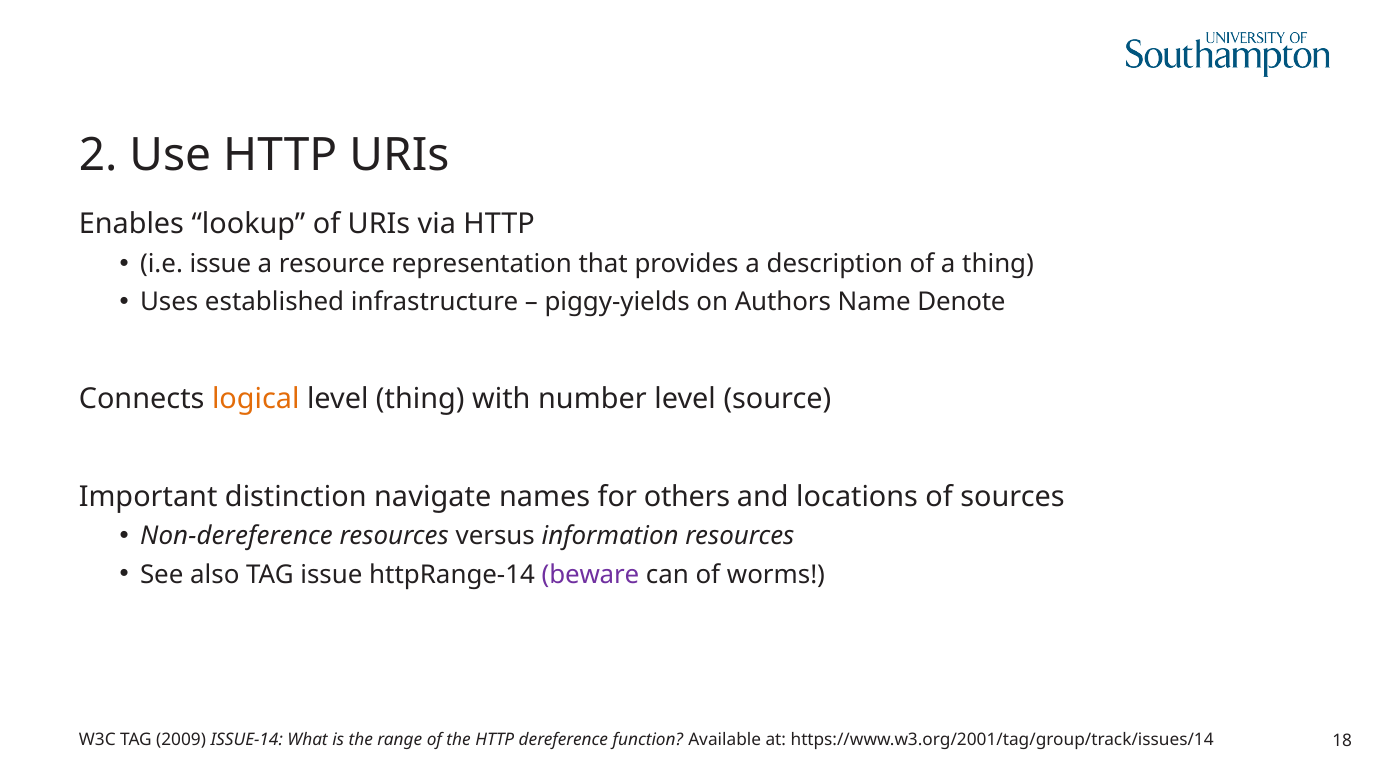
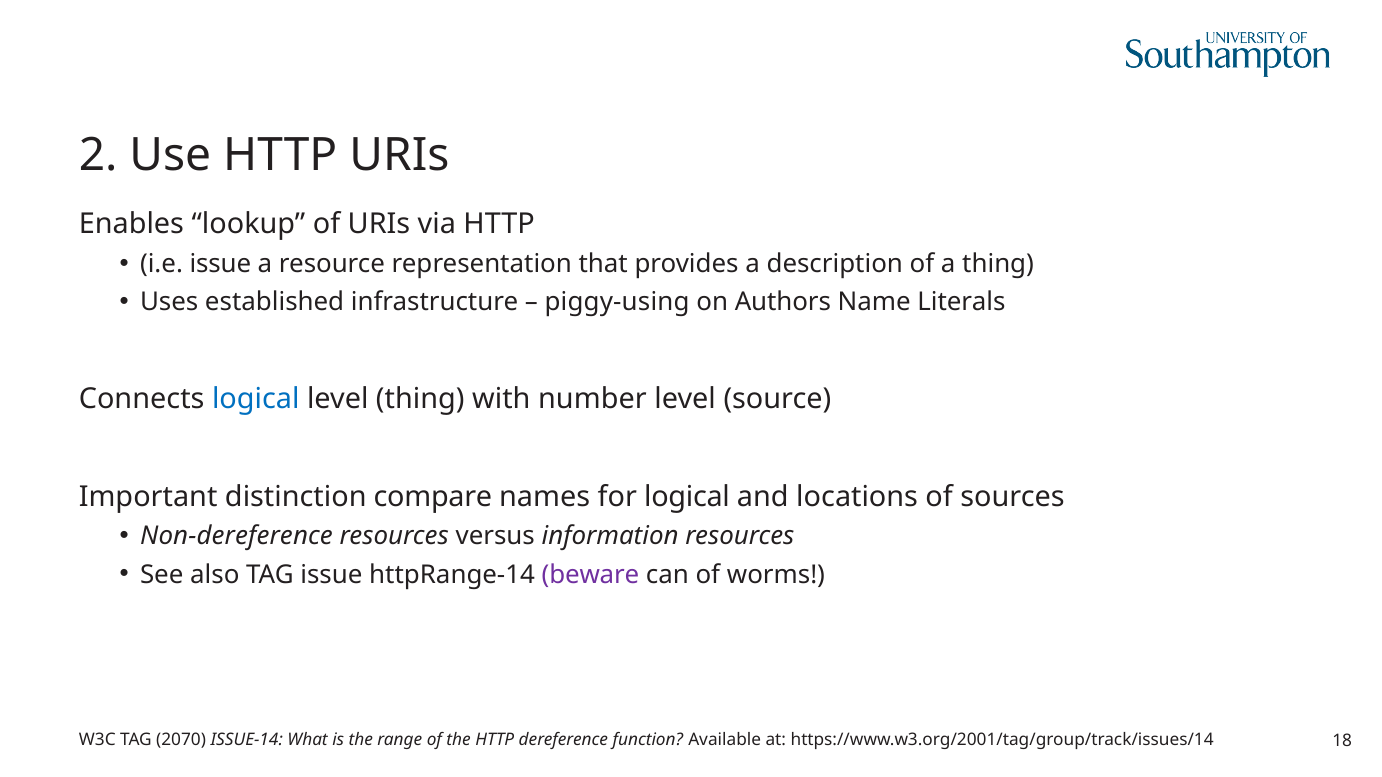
piggy-yields: piggy-yields -> piggy-using (617, 302)
Denote: Denote -> Literals (961, 302)
logical colour: orange -> blue (256, 399)
navigate: navigate -> compare (433, 497)
for others: others -> logical (687, 497)
2009: 2009 -> 2070 (181, 741)
